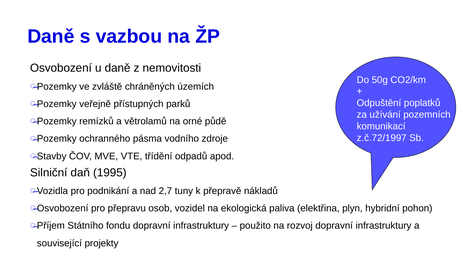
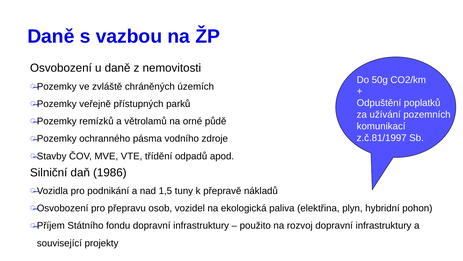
z.č.72/1997: z.č.72/1997 -> z.č.81/1997 (382, 138)
1995: 1995 -> 1986 (110, 172)
2,7: 2,7 -> 1,5 (165, 191)
